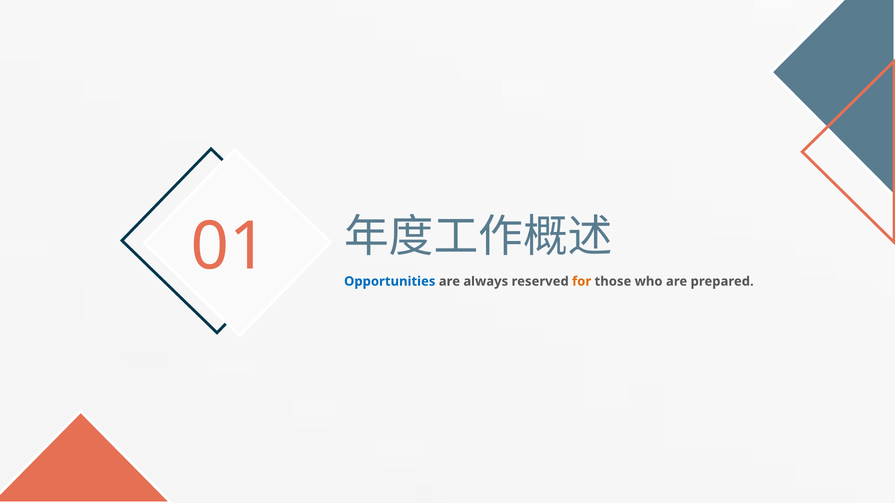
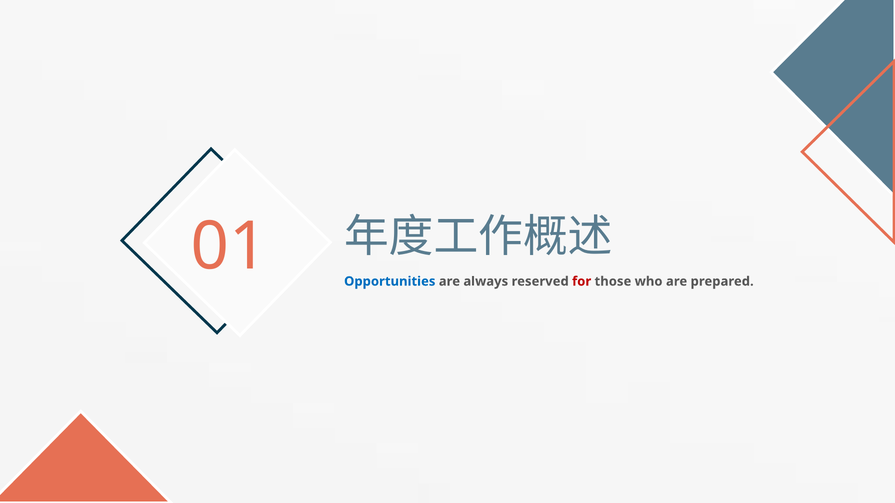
for colour: orange -> red (582, 282)
